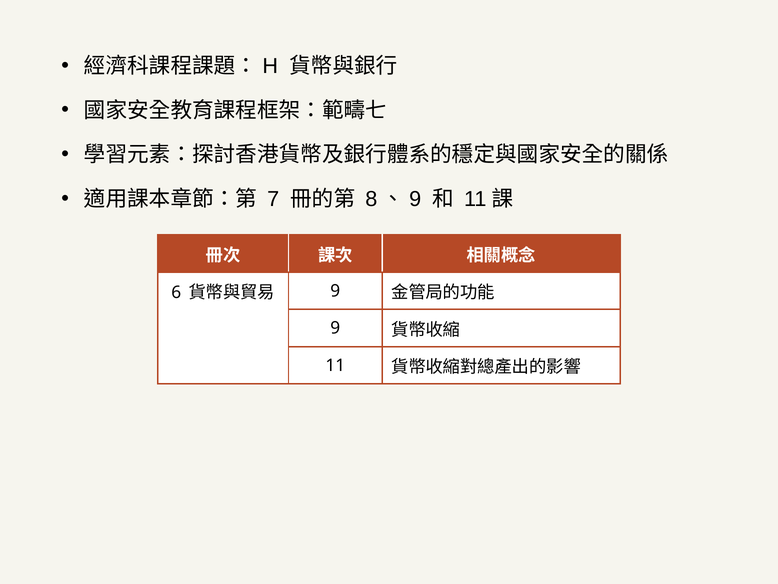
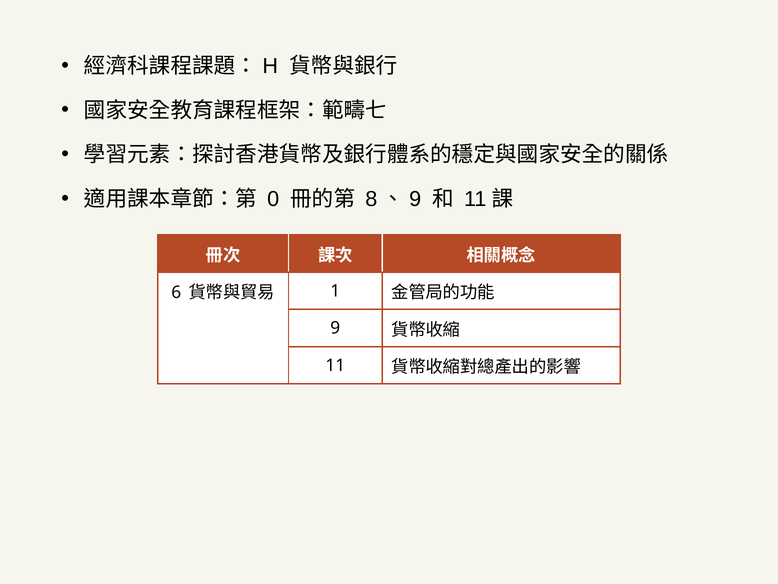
7: 7 -> 0 (273, 199)
9: 9 -> 1 (335, 291)
